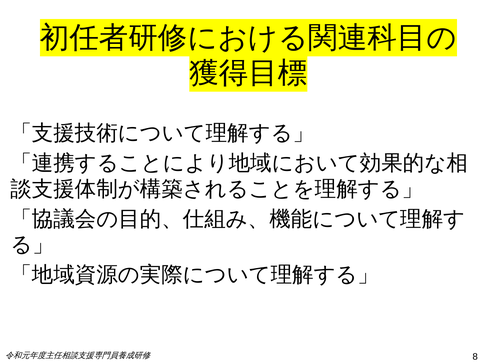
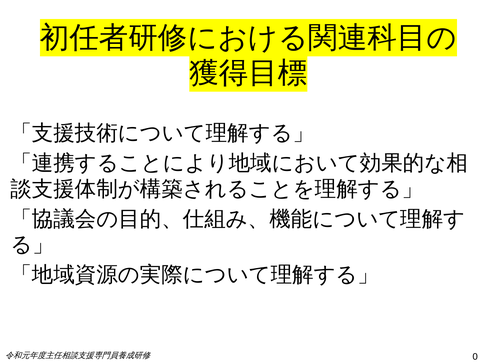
8: 8 -> 0 (475, 357)
